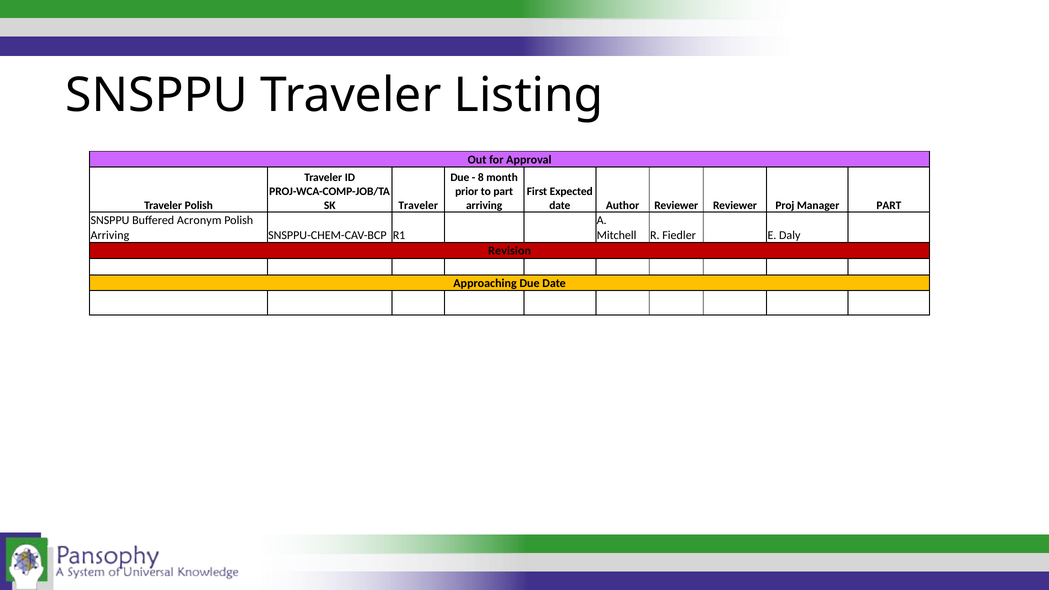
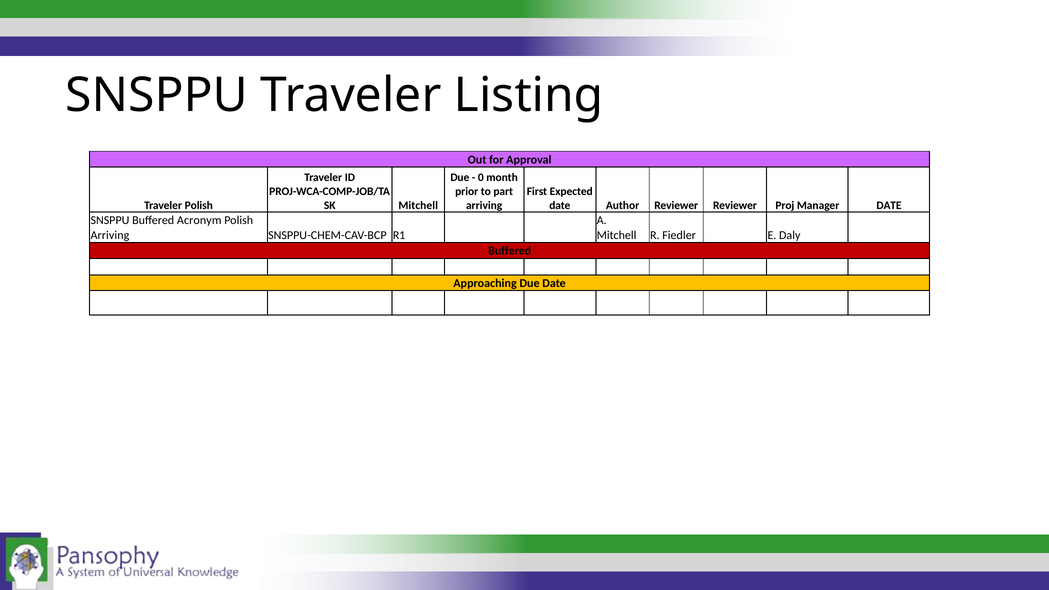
8: 8 -> 0 (481, 177)
Traveler: Traveler -> Mitchell (418, 205)
Manager PART: PART -> DATE (889, 205)
Revision: Revision -> Buffered (510, 251)
